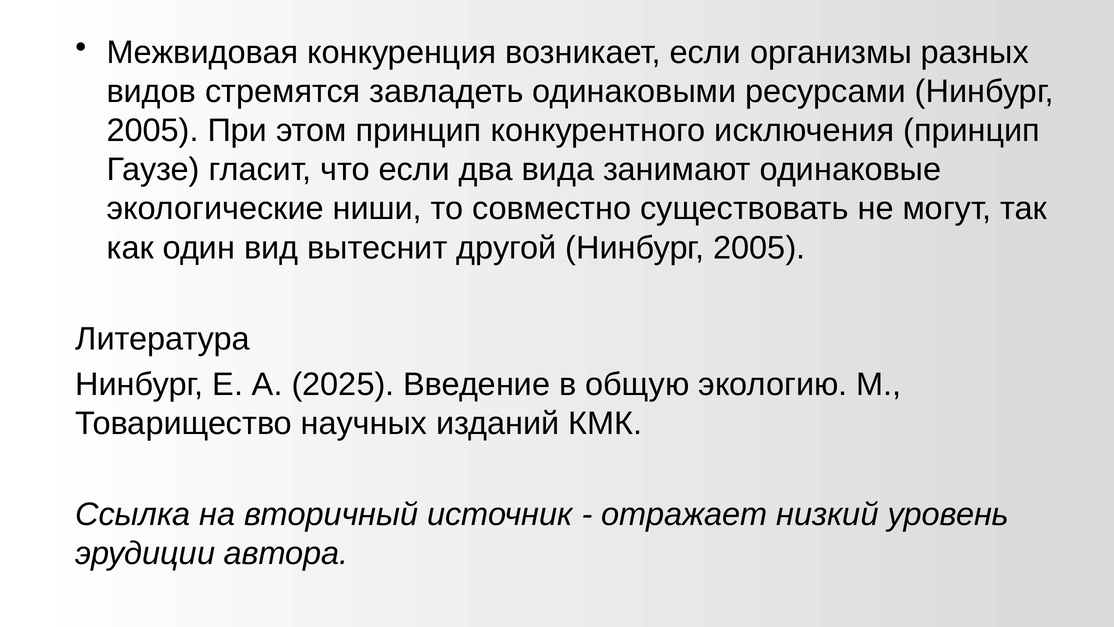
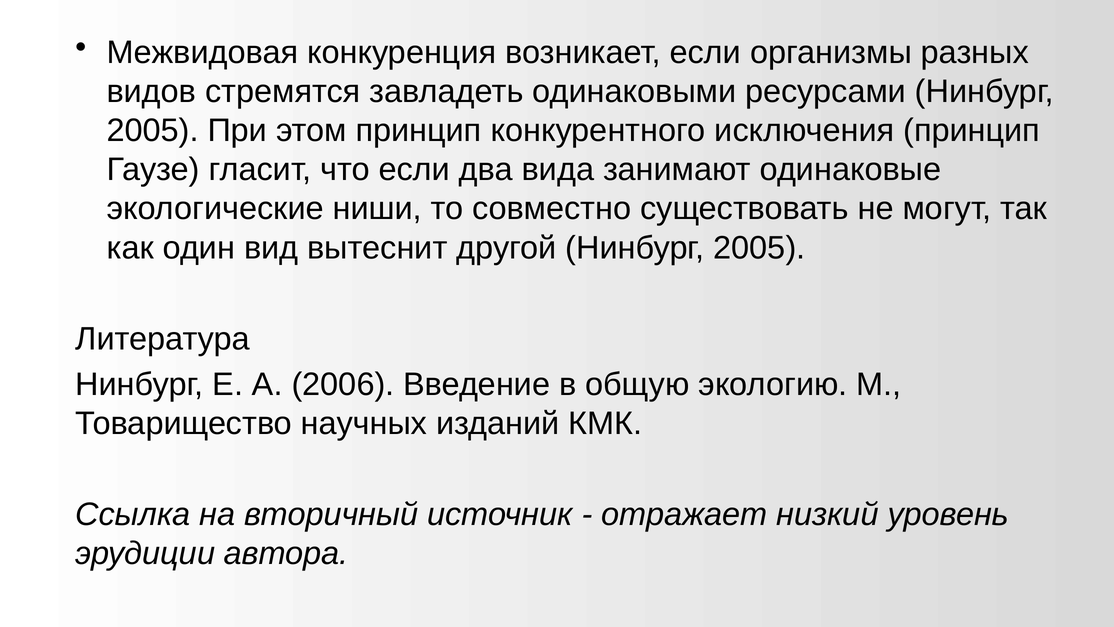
2025: 2025 -> 2006 (343, 384)
